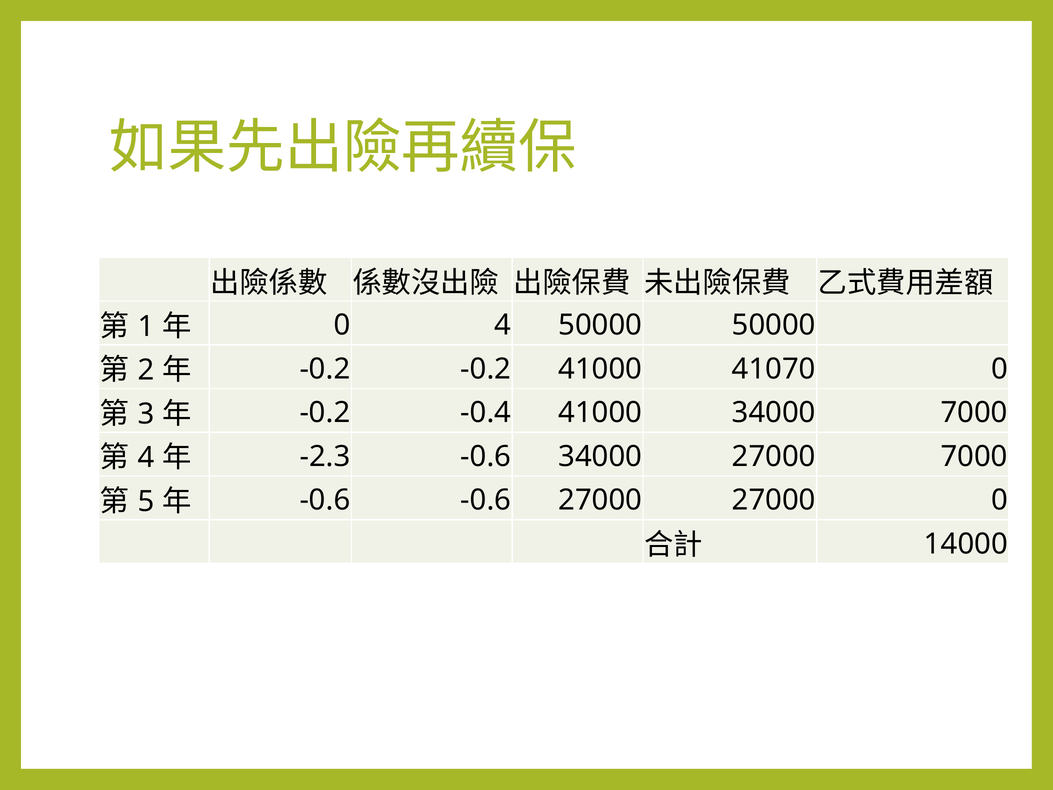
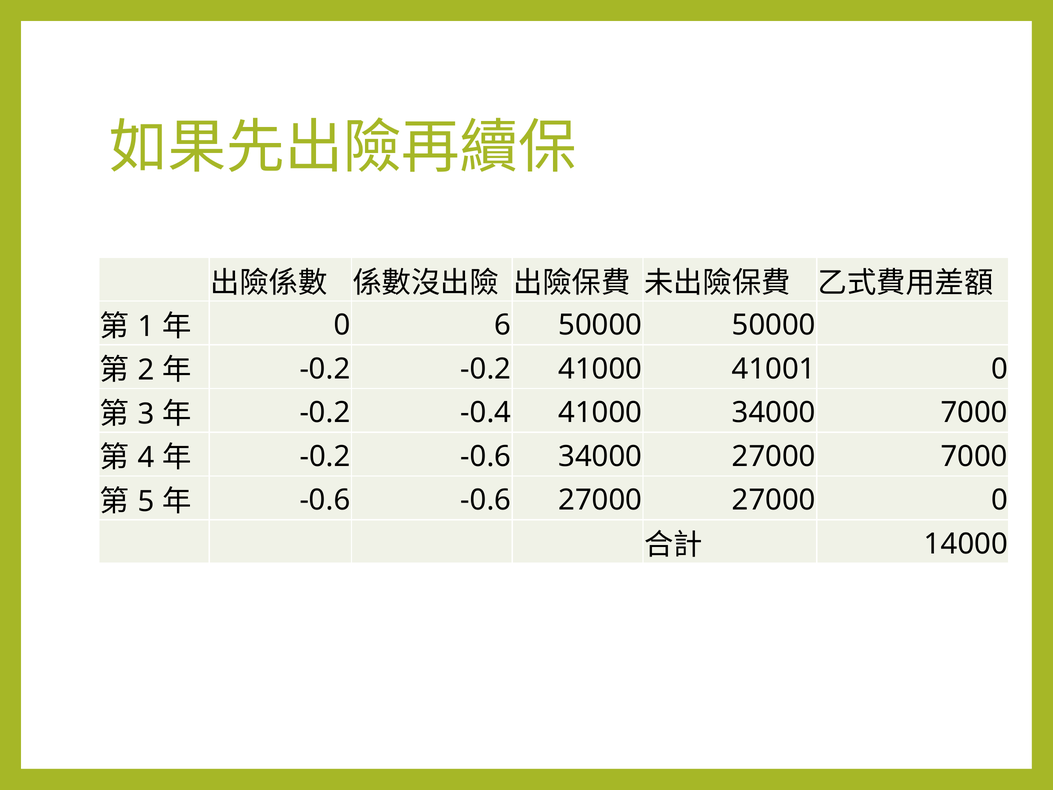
0 4: 4 -> 6 (503, 325)
41070: 41070 -> 41001 (774, 369)
-2.3: -2.3 -> -0.2 (325, 456)
